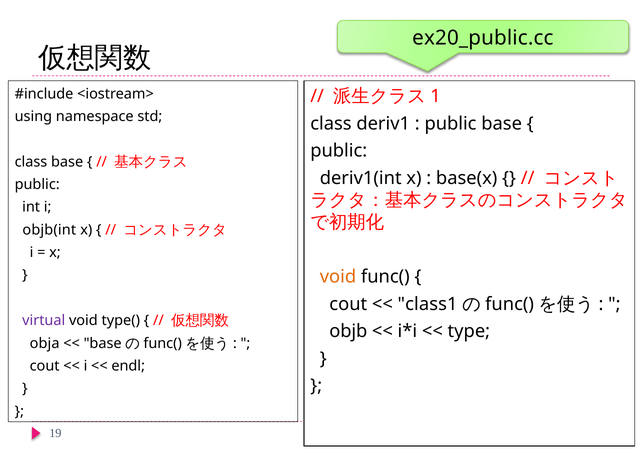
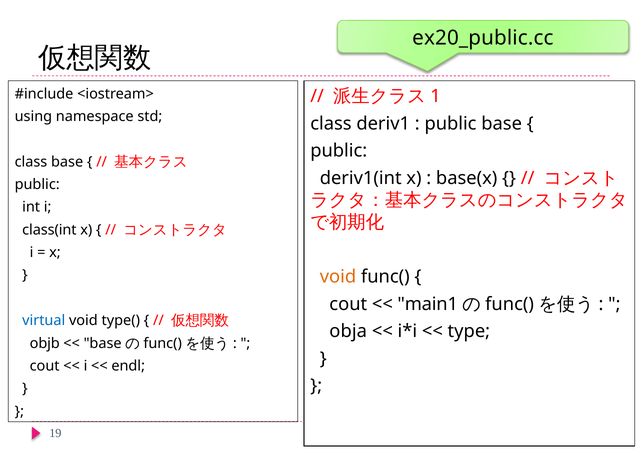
objb(int: objb(int -> class(int (49, 230)
class1: class1 -> main1 (428, 304)
virtual colour: purple -> blue (44, 320)
objb: objb -> obja (348, 331)
obja: obja -> objb (45, 343)
